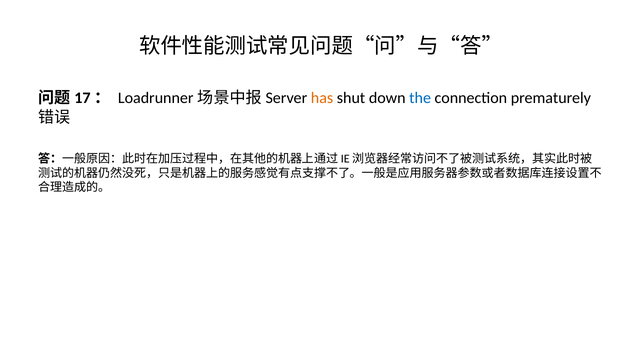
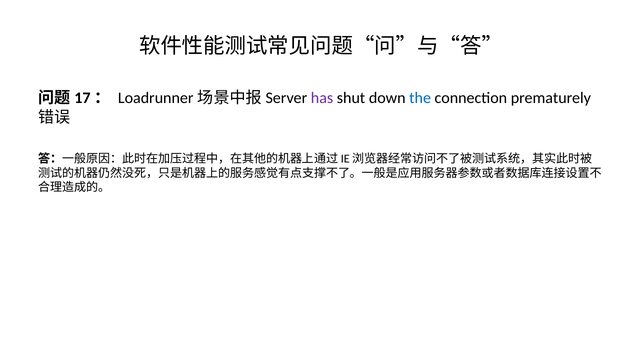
has colour: orange -> purple (322, 98)
